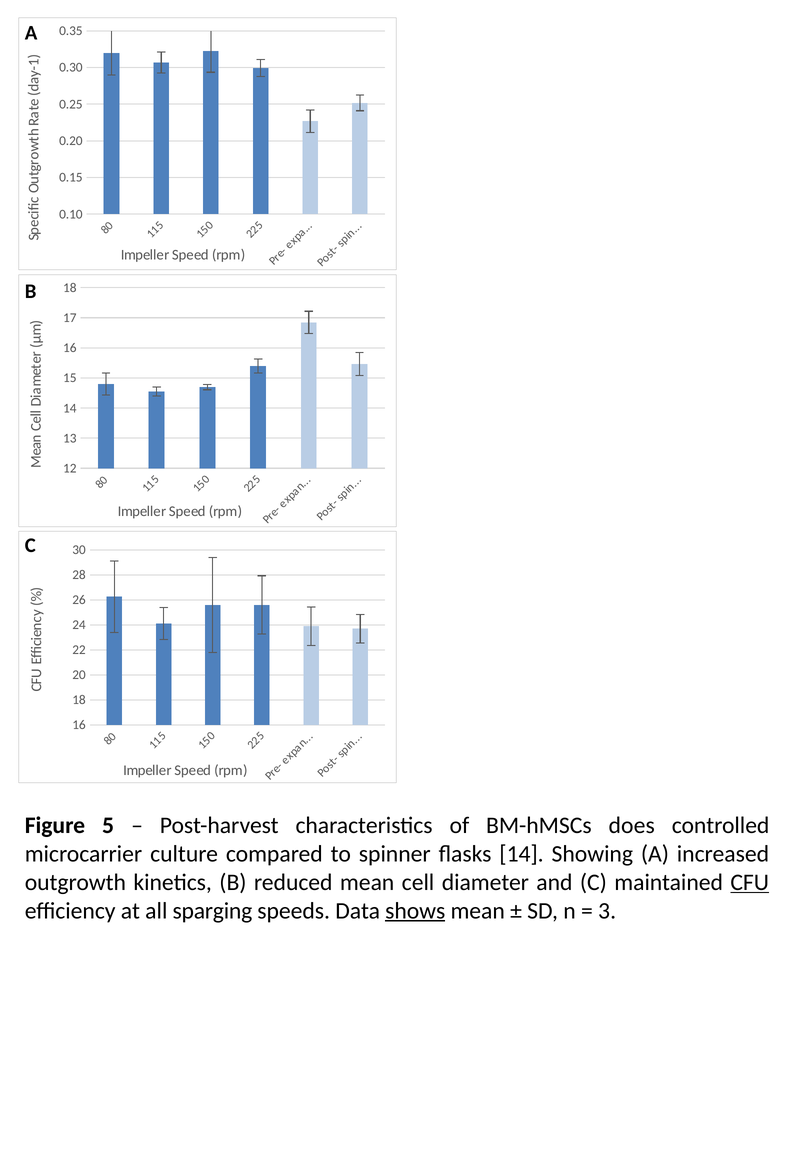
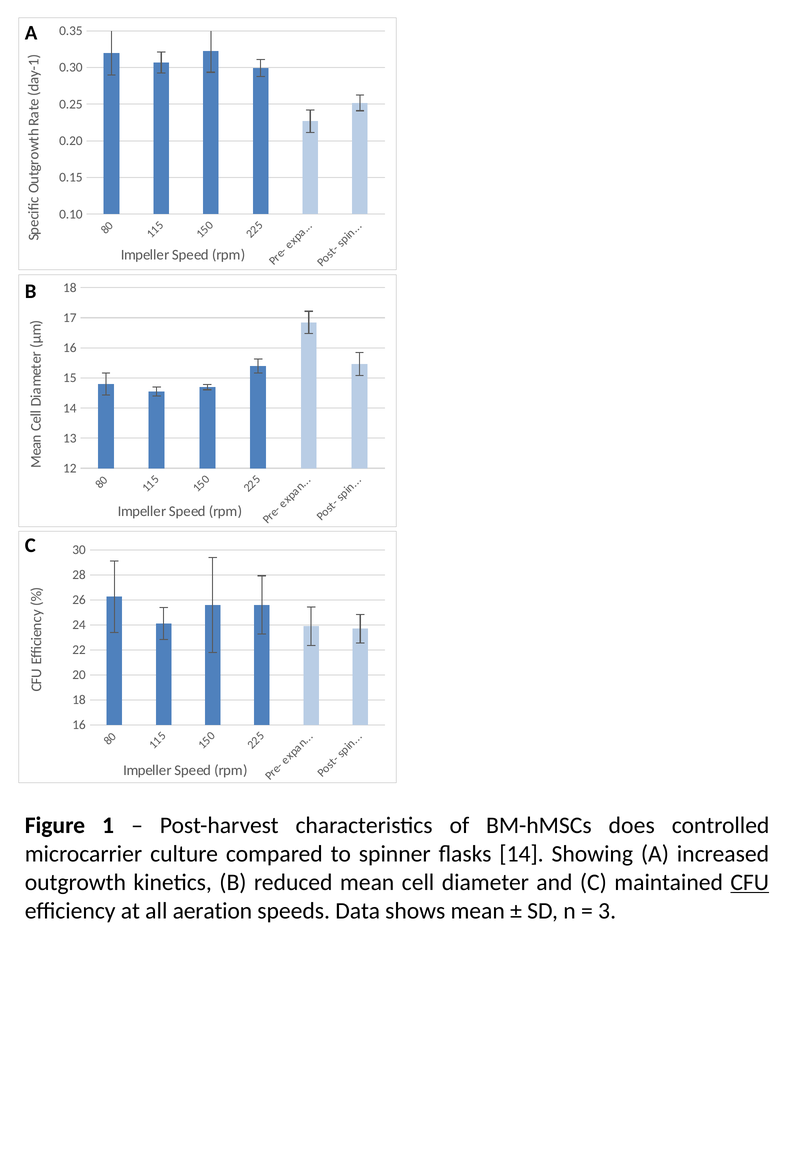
Figure 5: 5 -> 1 (108, 825)
sparging: sparging -> aeration (212, 910)
shows underline: present -> none (415, 910)
